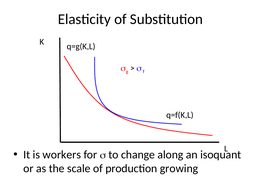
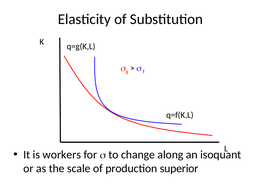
growing: growing -> superior (179, 168)
